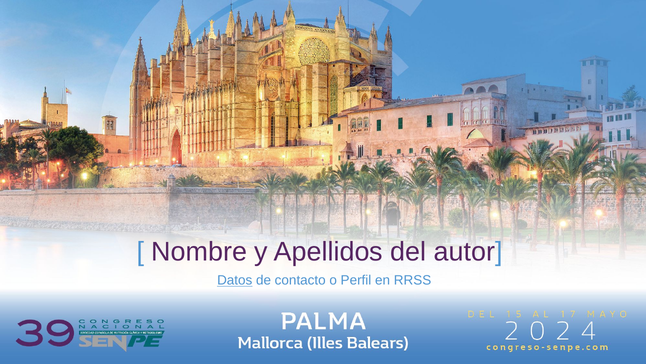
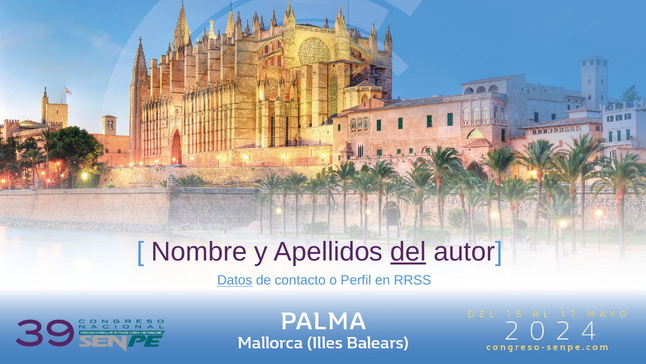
del underline: none -> present (408, 251)
